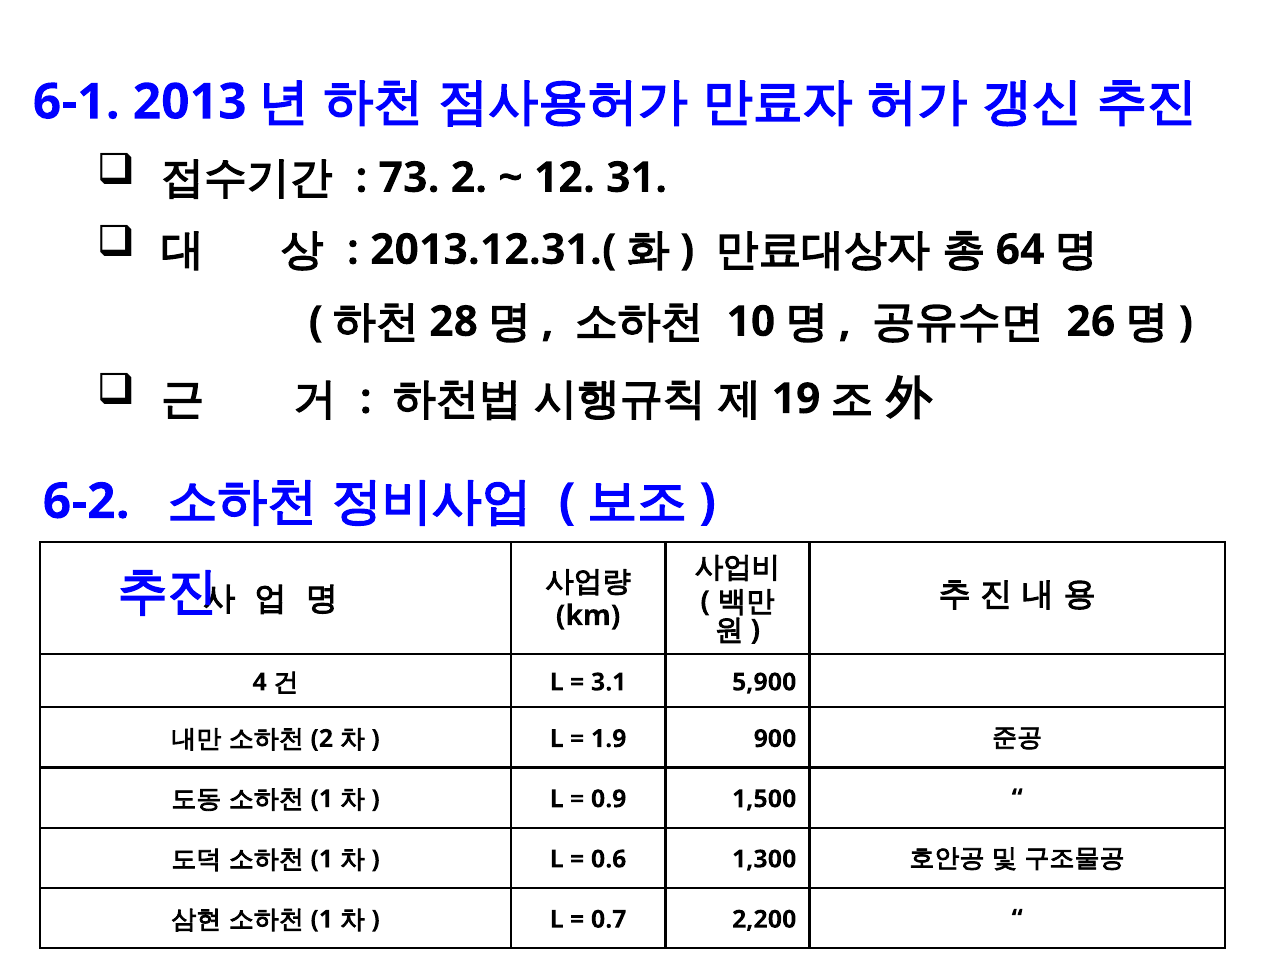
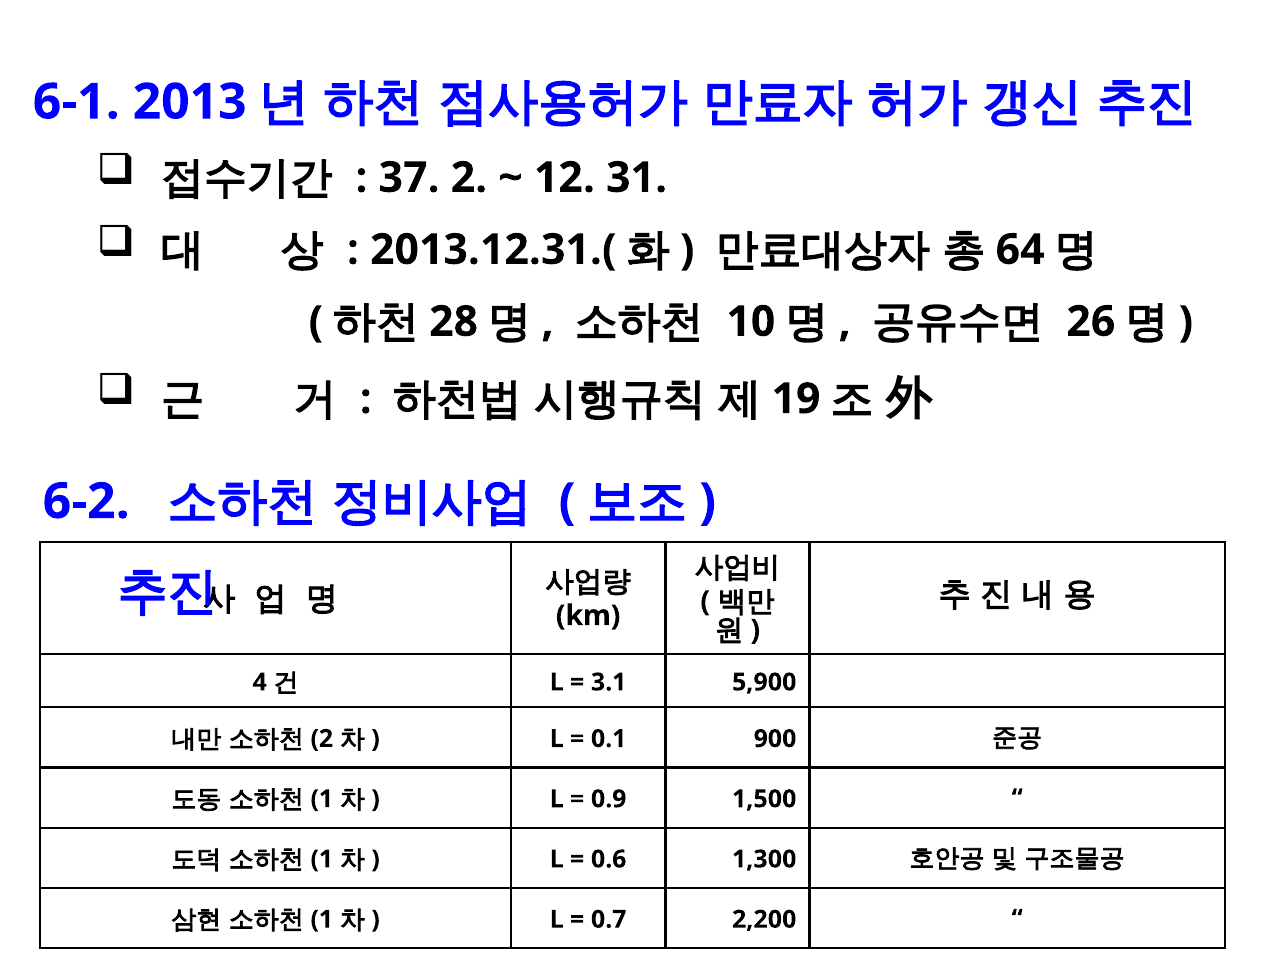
73: 73 -> 37 (409, 178)
1.9: 1.9 -> 0.1 (609, 739)
